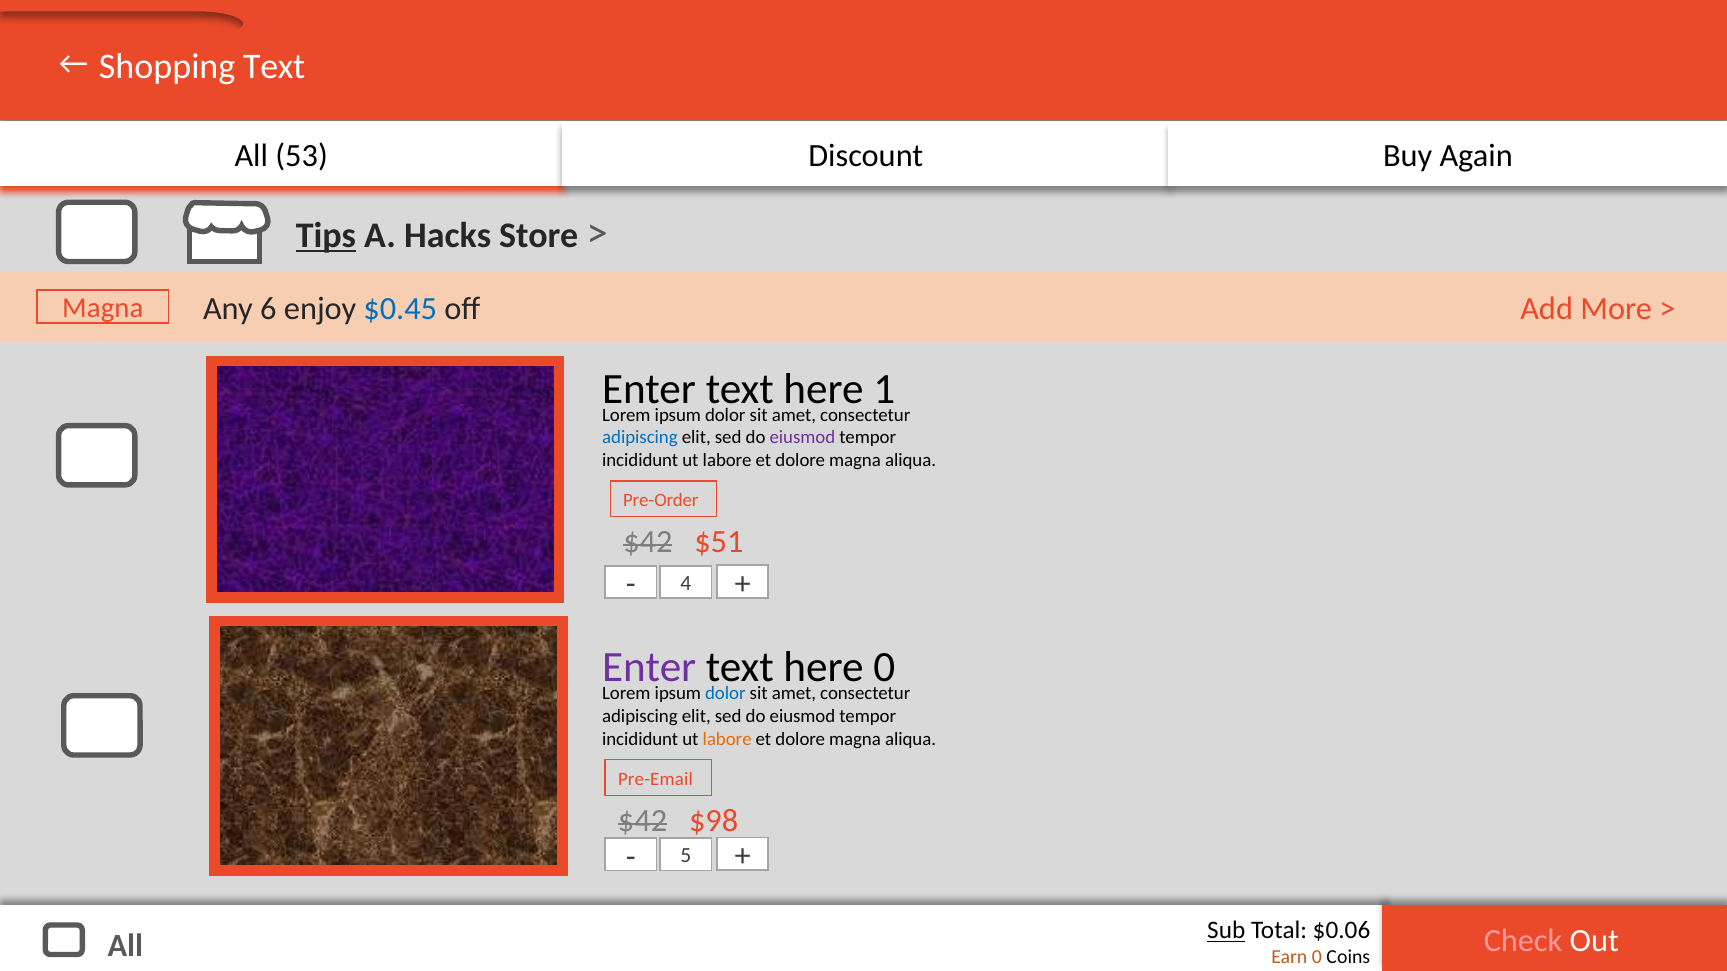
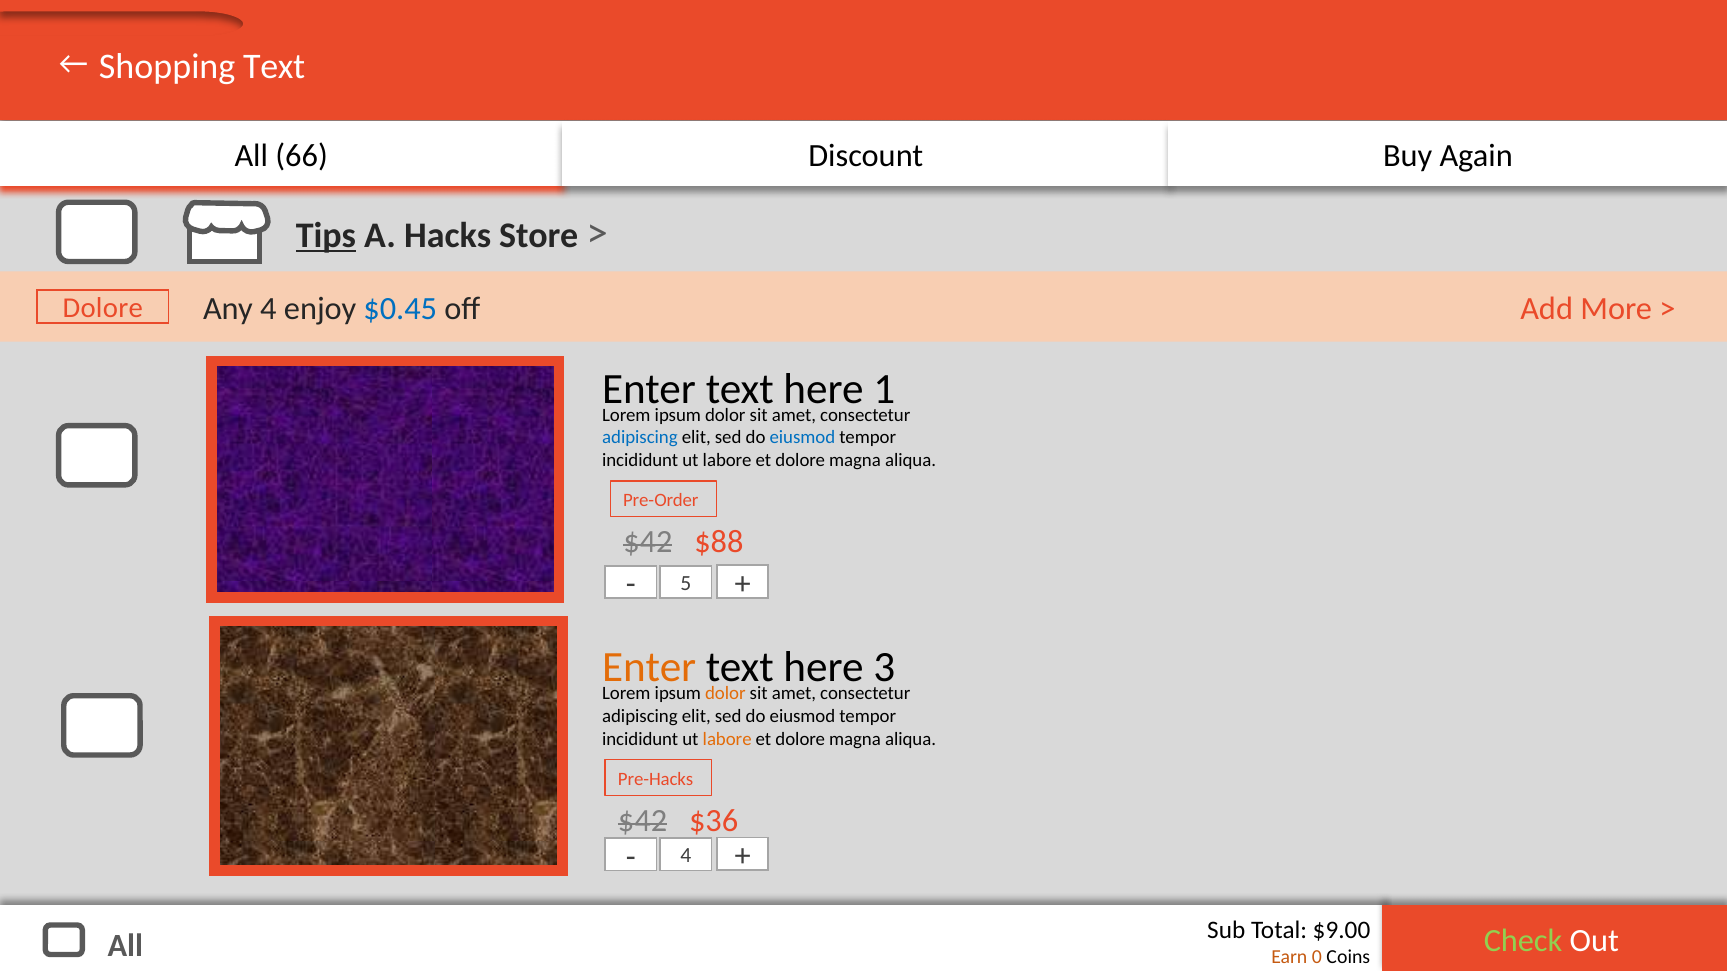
53: 53 -> 66 (302, 156)
Any 6: 6 -> 4 (268, 309)
Magna: Magna -> Dolore (103, 309)
eiusmod colour: purple -> blue (802, 438)
$51: $51 -> $88 (719, 542)
4: 4 -> 5 (686, 584)
Enter colour: purple -> orange (649, 667)
here 0: 0 -> 3 (884, 667)
dolor colour: blue -> orange (725, 694)
Pre-Email: Pre-Email -> Pre-Hacks (656, 779)
$98: $98 -> $36 (714, 821)
5: 5 -> 4 (686, 856)
Check colour: pink -> light green (1523, 941)
Sub underline: present -> none (1226, 931)
$0.06: $0.06 -> $9.00 (1341, 931)
